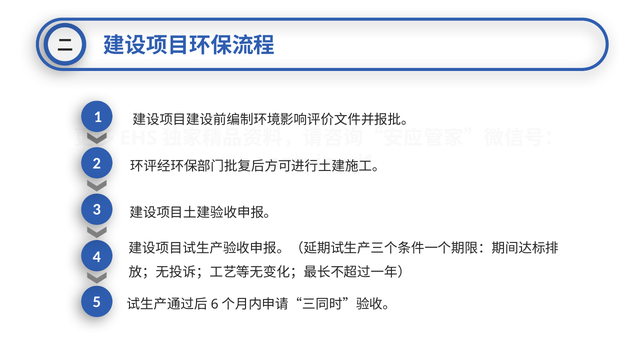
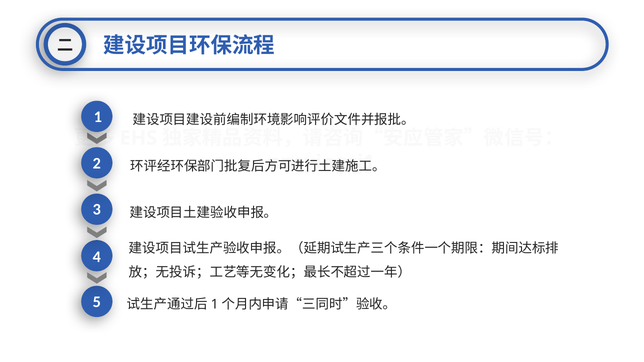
6: 6 -> 1 (215, 305)
